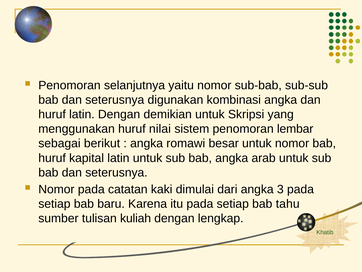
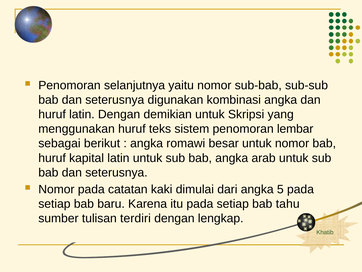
nilai: nilai -> teks (160, 129)
3: 3 -> 5 (280, 189)
kuliah: kuliah -> terdiri (135, 218)
